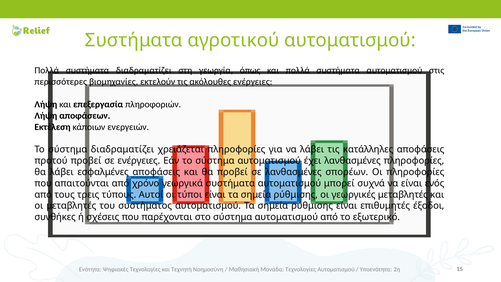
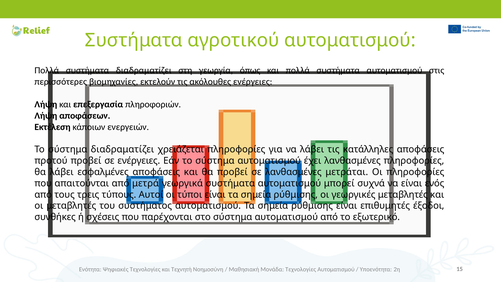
σπορέων: σπορέων -> μετράται (347, 172)
χρόνο: χρόνο -> μετρά (146, 183)
